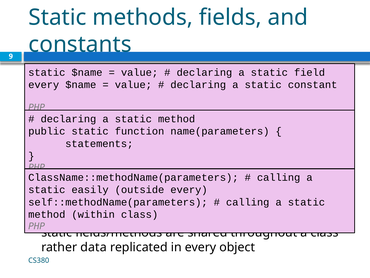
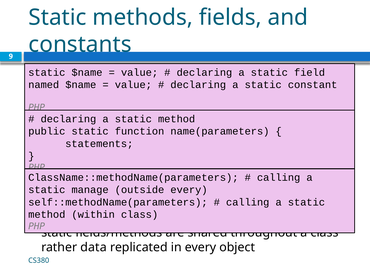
every: every -> named (44, 85)
easily: easily -> manage (90, 189)
